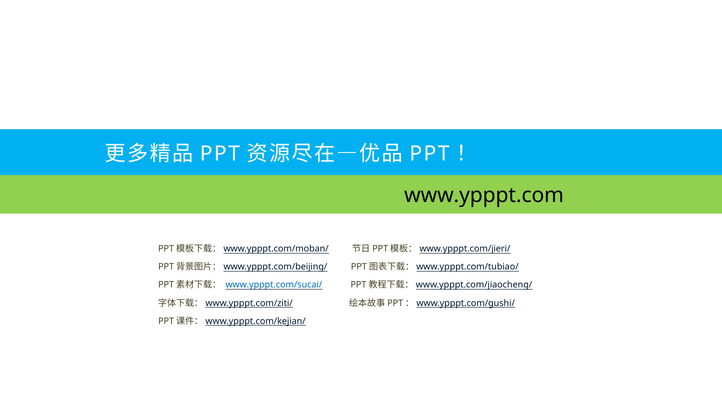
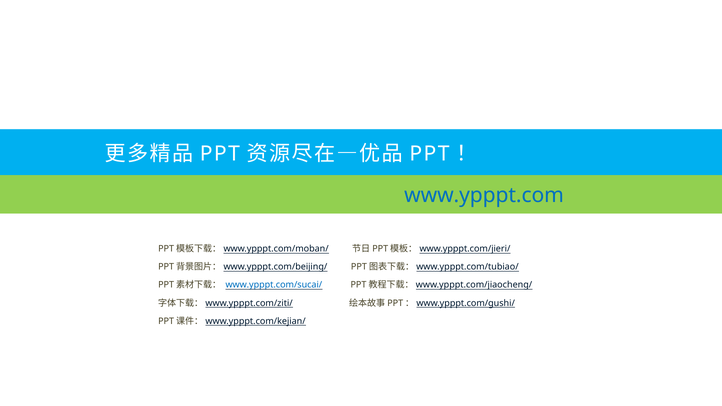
www.ypppt.com colour: black -> blue (484, 196)
